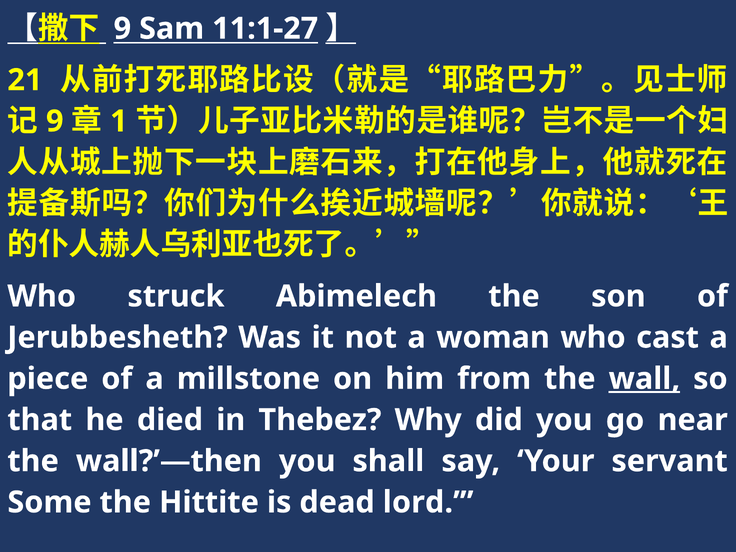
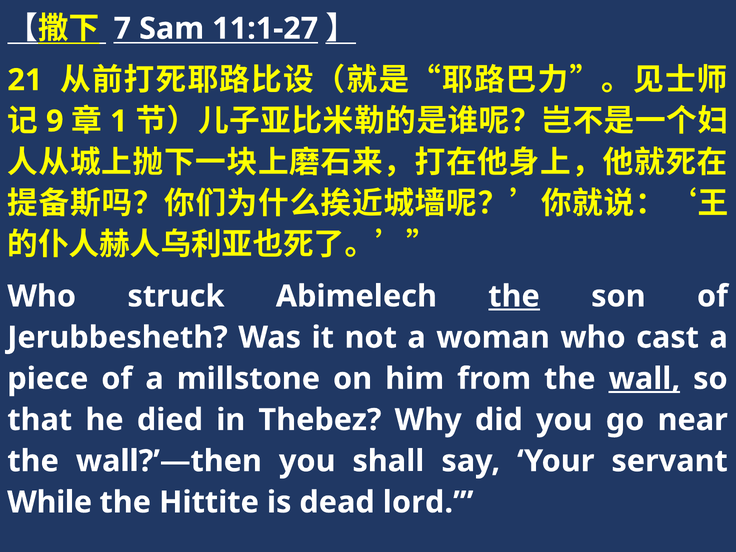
9: 9 -> 7 (122, 29)
the underline: none -> present (514, 296)
Some: Some -> While (50, 502)
